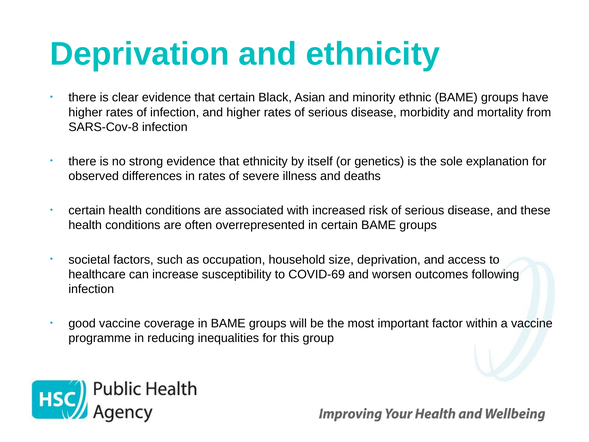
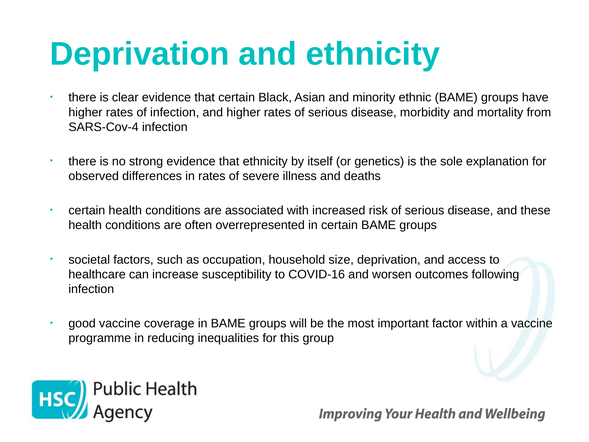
SARS-Cov-8: SARS-Cov-8 -> SARS-Cov-4 (104, 127)
COVID-69: COVID-69 -> COVID-16 (317, 274)
